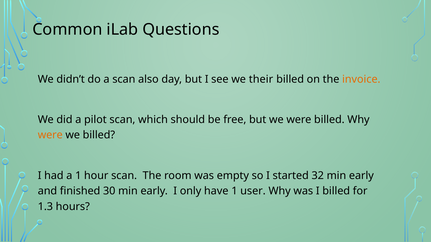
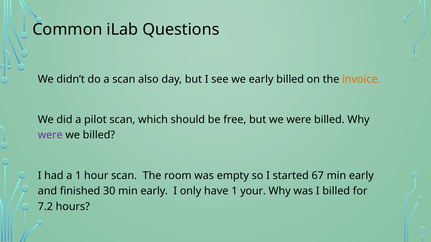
we their: their -> early (261, 79)
were colour: orange -> purple (50, 135)
32: 32 -> 67 (318, 176)
user: user -> your (253, 191)
1.3: 1.3 -> 7.2 (45, 207)
